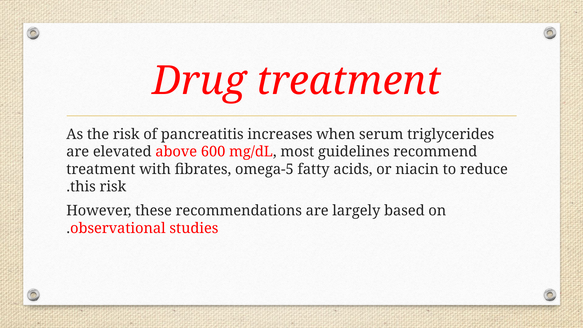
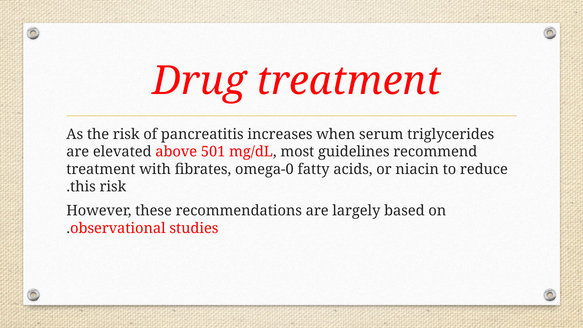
600: 600 -> 501 (213, 152)
omega-5: omega-5 -> omega-0 (264, 169)
